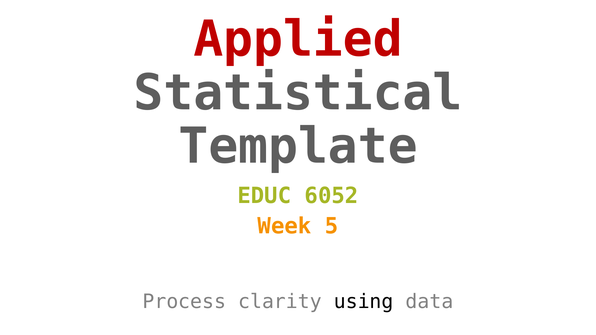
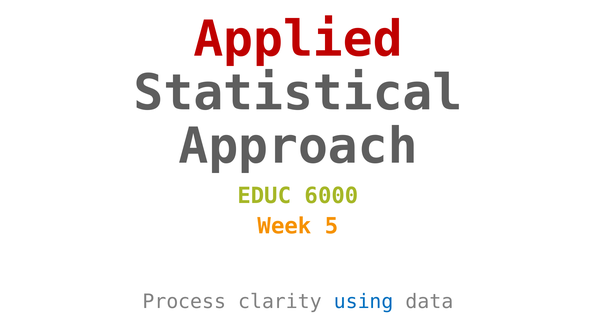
Template: Template -> Approach (298, 147)
6052: 6052 -> 6000 (332, 196)
using colour: black -> blue (364, 302)
